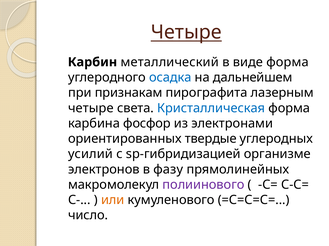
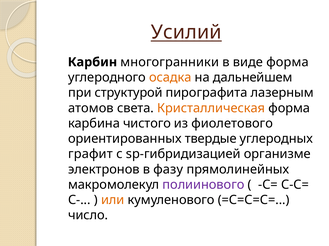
Четыре: Четыре -> Усилий (186, 32)
металлический: металлический -> многогранники (170, 62)
осадка colour: blue -> orange (170, 78)
признакам: признакам -> структурой (129, 93)
четыре: четыре -> атомов (91, 108)
Кристаллическая colour: blue -> orange (211, 108)
фосфор: фосфор -> чистого (147, 124)
электронами: электронами -> фиолетового (232, 124)
усилий: усилий -> графит (90, 154)
